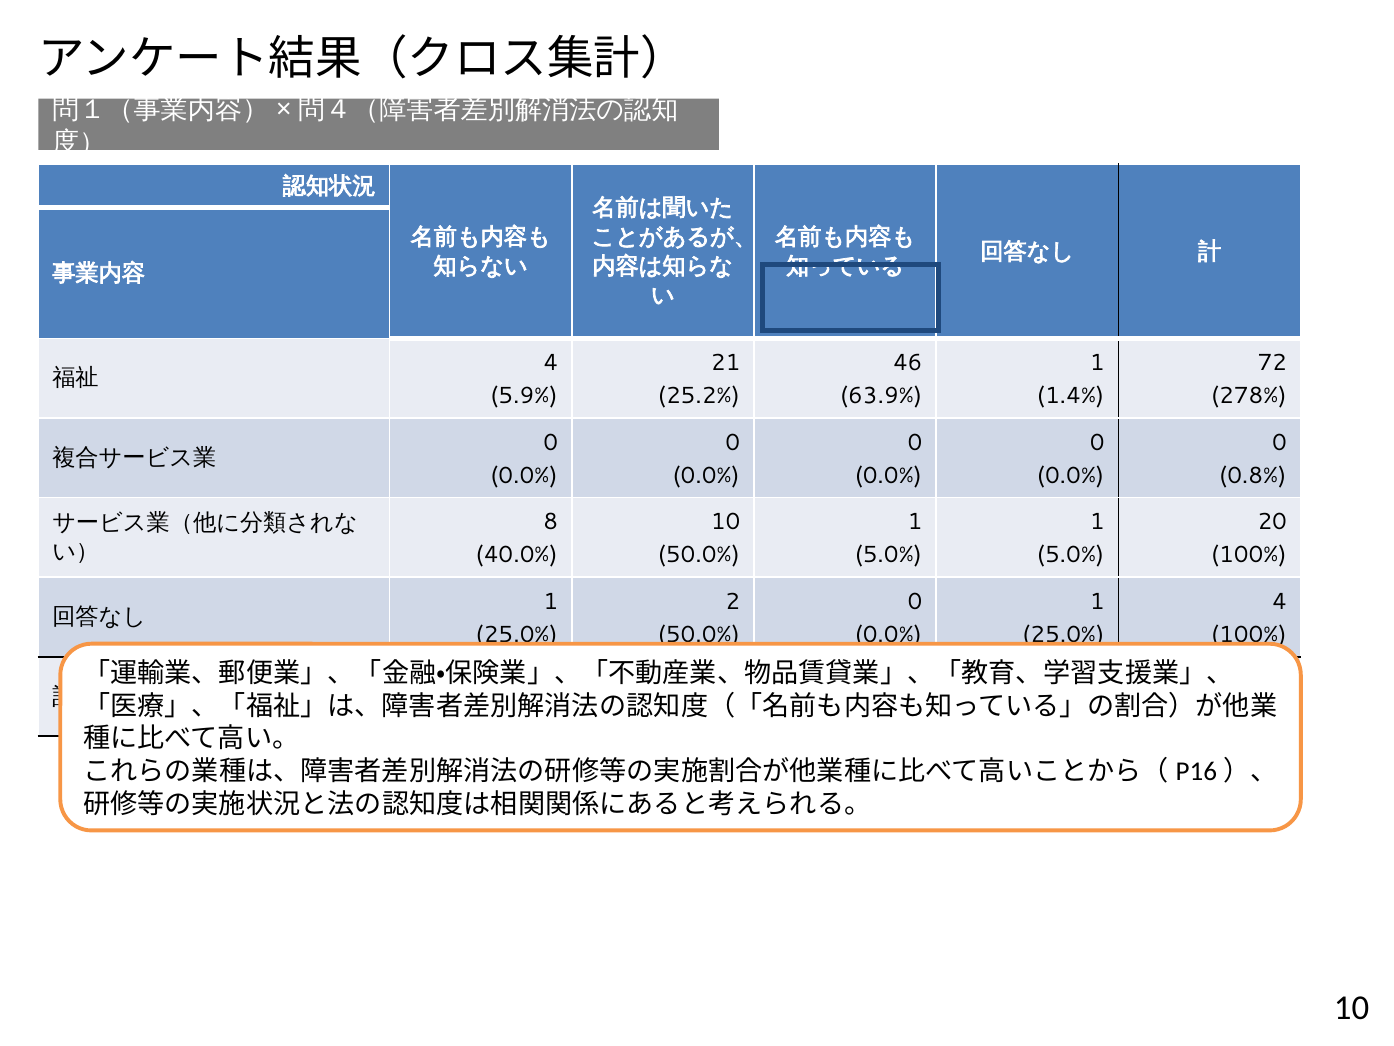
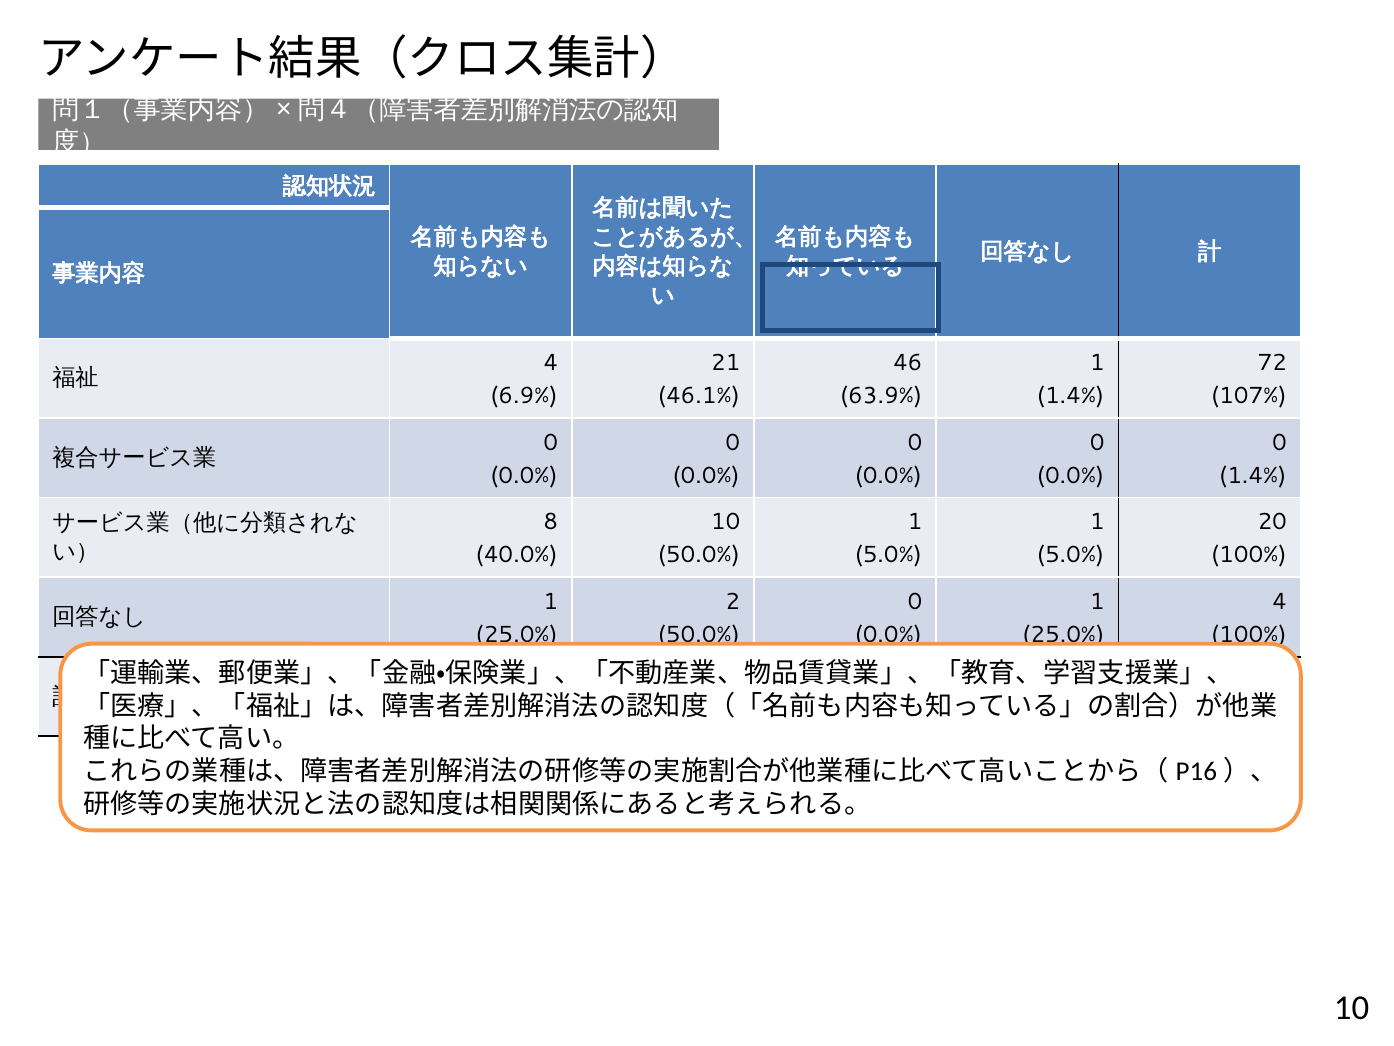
5.9%: 5.9% -> 6.9% (524, 396)
25.2%: 25.2% -> 46.1% (699, 396)
278%: 278% -> 107% (1249, 396)
0.8%: 0.8% -> 1.4% (1253, 475)
